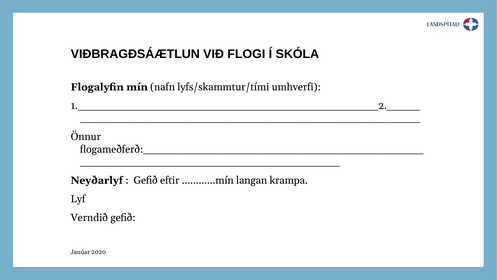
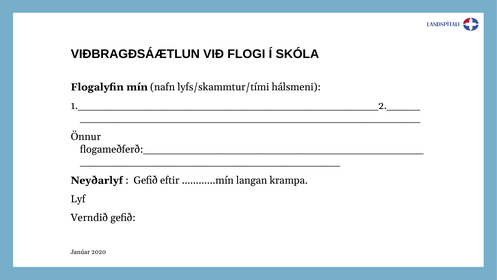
umhverfi: umhverfi -> hálsmeni (296, 87)
